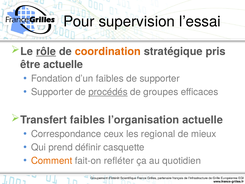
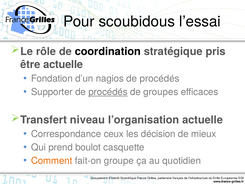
supervision: supervision -> scoubidous (137, 22)
rôle underline: present -> none (46, 51)
coordination colour: orange -> black (108, 51)
d’un faibles: faibles -> nagios (110, 79)
supporter: supporter -> procédés (160, 79)
Transfert faibles: faibles -> niveau (87, 120)
regional: regional -> décision (158, 134)
définir: définir -> boulot (88, 147)
refléter: refléter -> groupe (119, 161)
